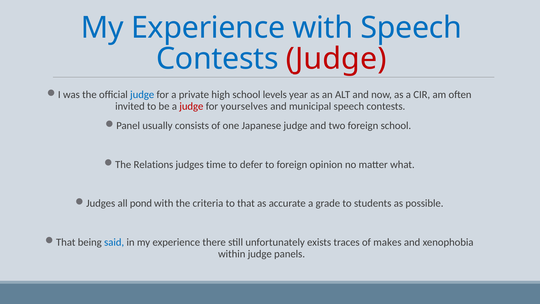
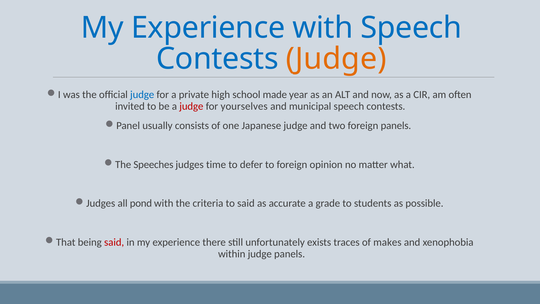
Judge colour: red -> orange (336, 59)
levels: levels -> made (275, 95)
foreign school: school -> panels (396, 126)
Relations: Relations -> Speeches (153, 164)
to that: that -> said (246, 203)
said colour: blue -> red (114, 242)
